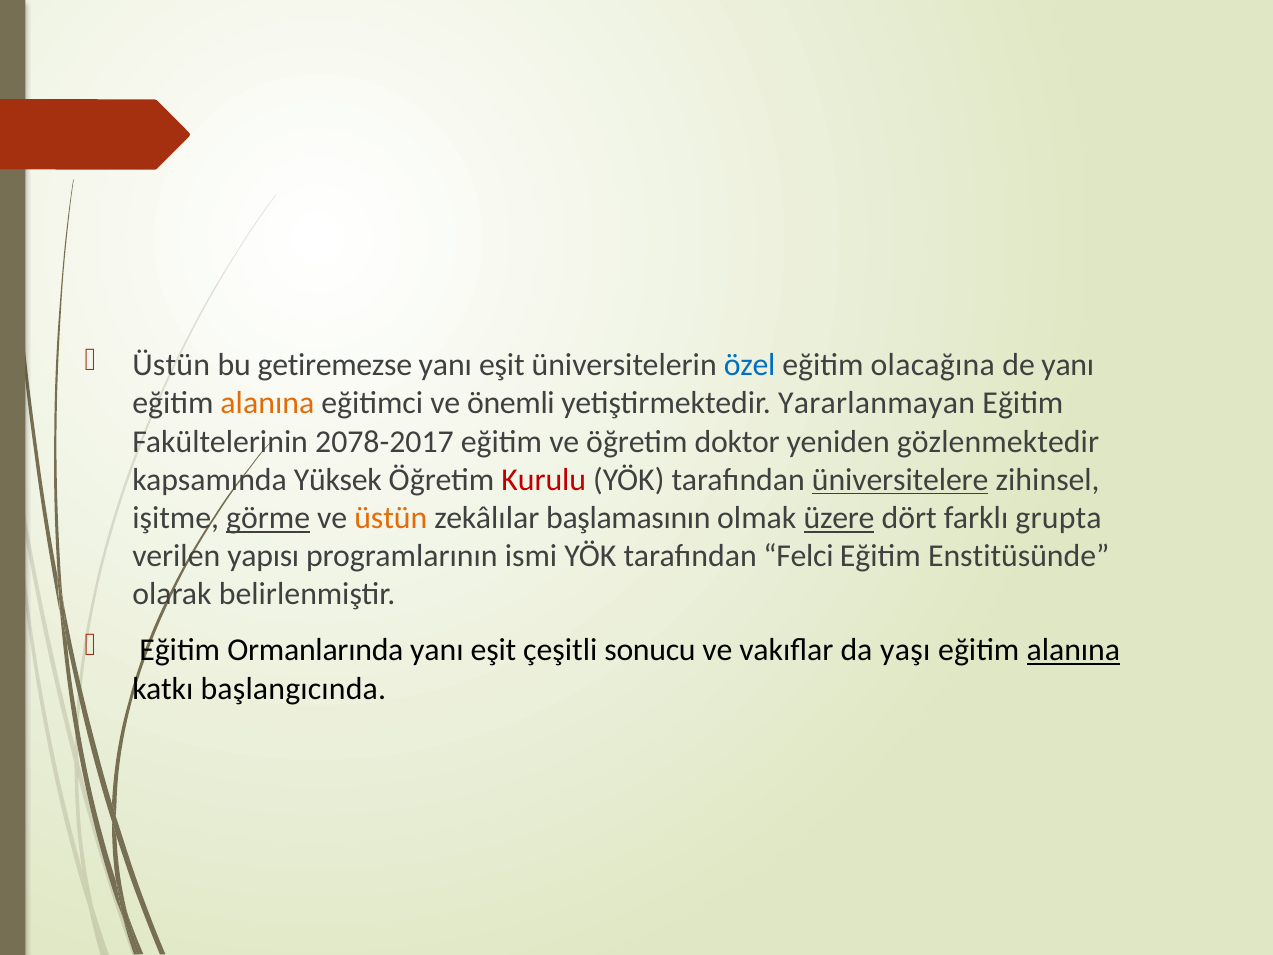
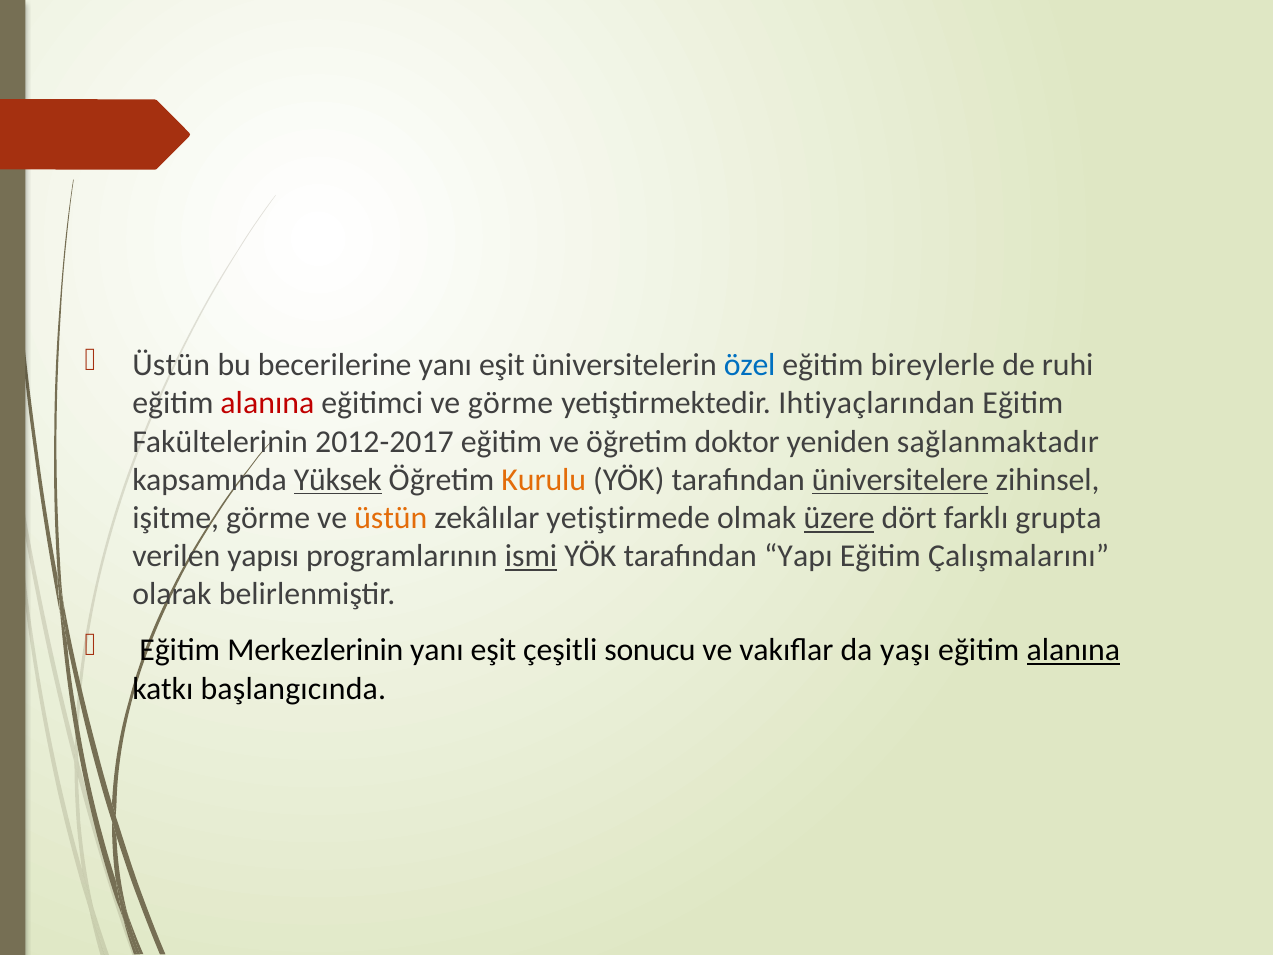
getiremezse: getiremezse -> becerilerine (335, 365)
olacağına: olacağına -> bireylerle (933, 365)
de yanı: yanı -> ruhi (1068, 365)
alanına colour: orange -> red (267, 403)
ve önemli: önemli -> görme (511, 403)
Yararlanmayan: Yararlanmayan -> Ihtiyaçlarından (877, 403)
2078-2017: 2078-2017 -> 2012-2017 (384, 442)
gözlenmektedir: gözlenmektedir -> sağlanmaktadır (998, 442)
Yüksek underline: none -> present (338, 480)
Kurulu colour: red -> orange (544, 480)
görme underline: present -> none (268, 518)
başlamasının: başlamasının -> yetiştirmede (628, 518)
ismi underline: none -> present (531, 556)
Felci: Felci -> Yapı (798, 556)
Enstitüsünde: Enstitüsünde -> Çalışmalarını (1019, 556)
Ormanlarında: Ormanlarında -> Merkezlerinin (315, 650)
